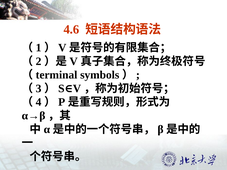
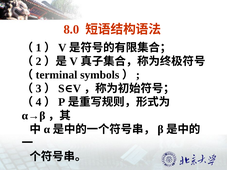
4.6: 4.6 -> 8.0 (71, 29)
